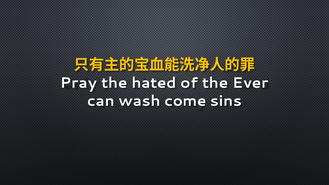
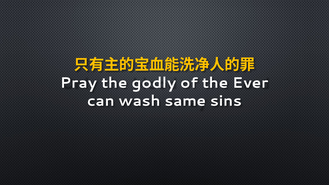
hated: hated -> godly (154, 83)
come: come -> same (185, 101)
